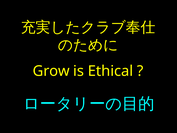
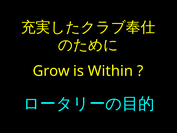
Ethical: Ethical -> Within (110, 71)
